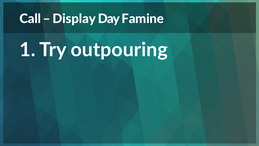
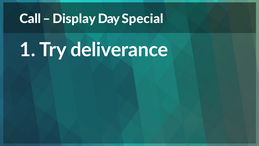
Famine: Famine -> Special (143, 19)
outpouring: outpouring -> deliverance (119, 50)
